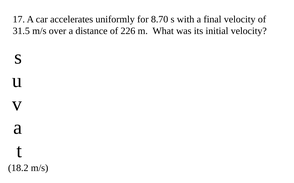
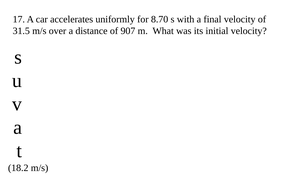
226: 226 -> 907 (128, 31)
